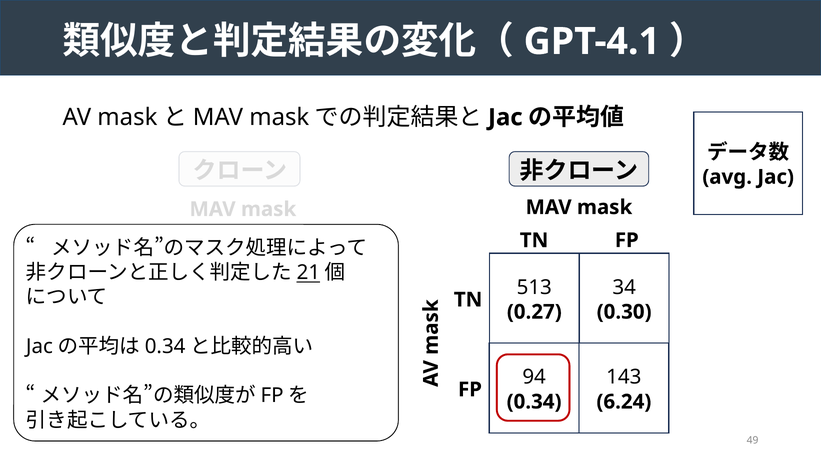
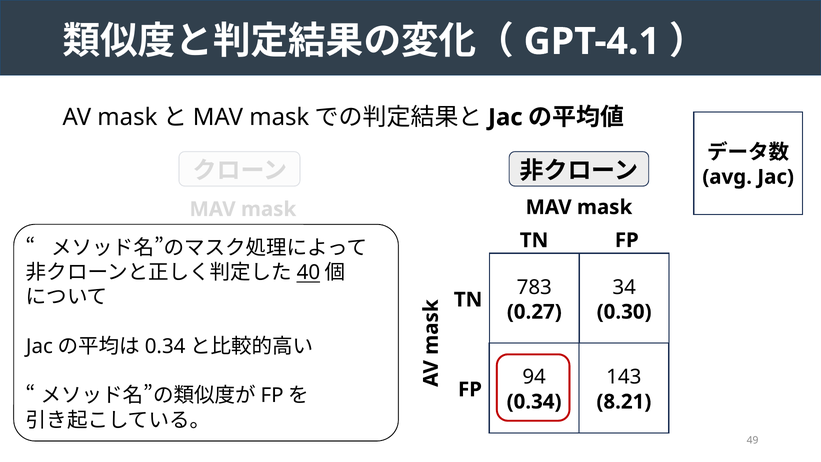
21: 21 -> 40 (308, 272)
513: 513 -> 783 (534, 287)
6.24: 6.24 -> 8.21 (624, 402)
